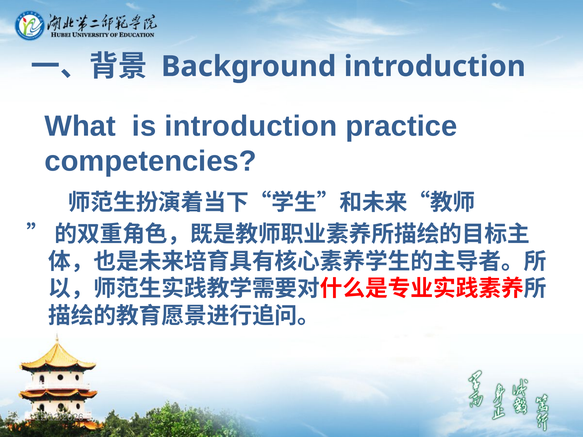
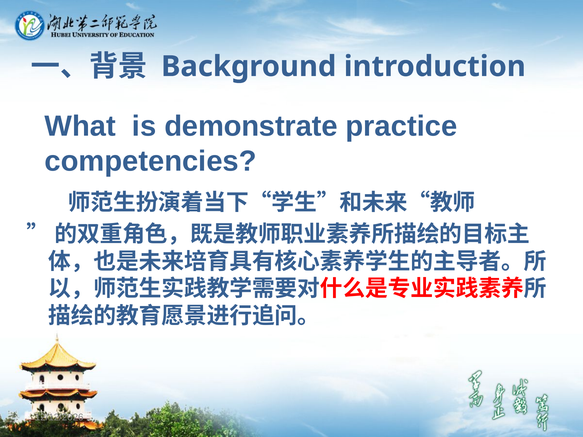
is introduction: introduction -> demonstrate (251, 126)
